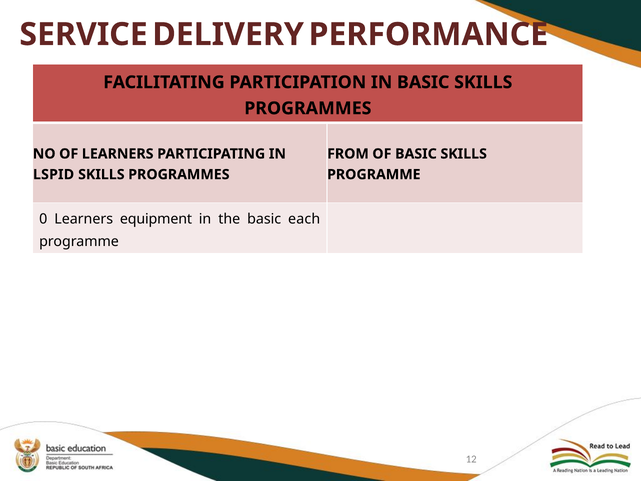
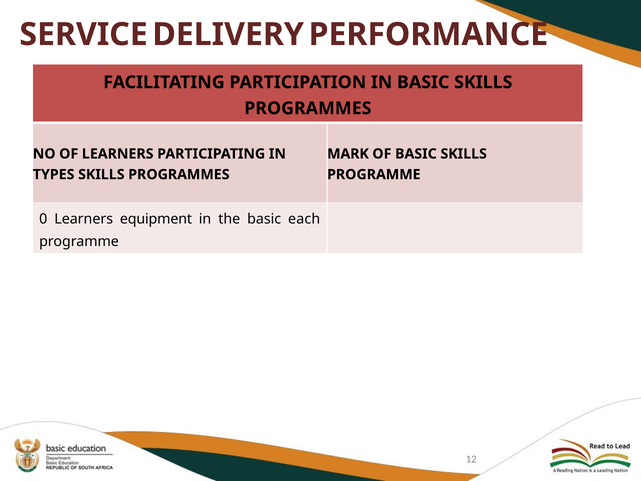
FROM: FROM -> MARK (348, 154)
LSPID: LSPID -> TYPES (54, 174)
